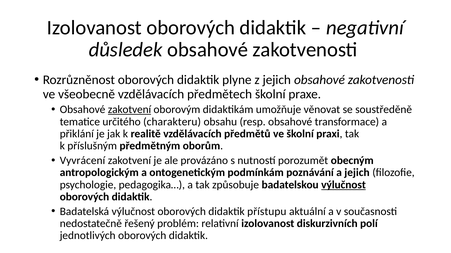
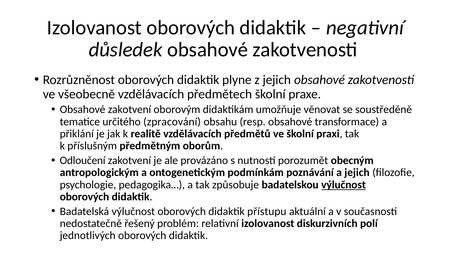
zakotvení underline: present -> none (129, 110)
charakteru: charakteru -> zpracování (172, 122)
Vyvrácení: Vyvrácení -> Odloučení (83, 161)
